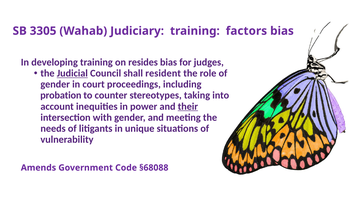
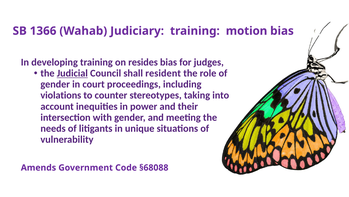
3305: 3305 -> 1366 (43, 31)
factors: factors -> motion (247, 31)
probation: probation -> violations (61, 95)
their underline: present -> none (188, 106)
